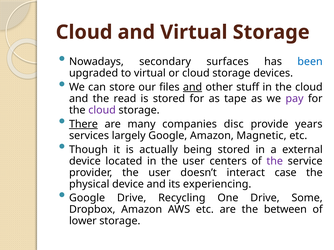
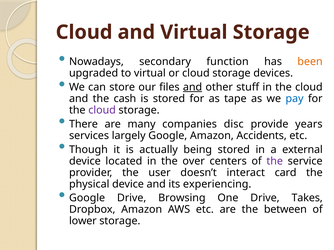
surfaces: surfaces -> function (228, 62)
been colour: blue -> orange (310, 62)
read: read -> cash (125, 99)
pay colour: purple -> blue (295, 99)
There underline: present -> none (83, 124)
Magnetic: Magnetic -> Accidents (262, 136)
in the user: user -> over (194, 161)
case: case -> card (286, 173)
Recycling: Recycling -> Browsing (182, 198)
Some: Some -> Takes (307, 198)
